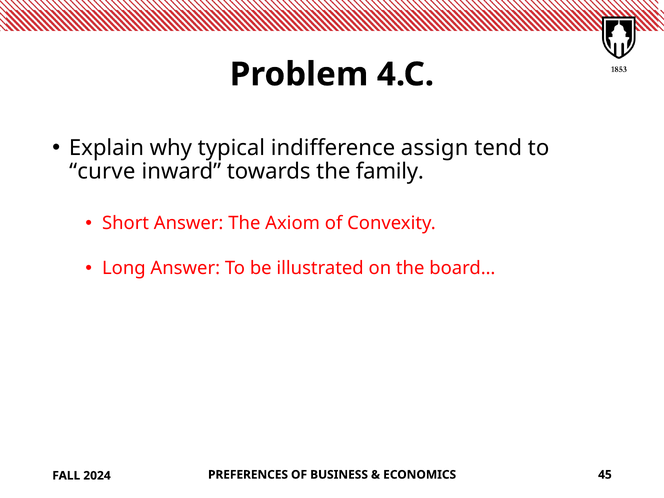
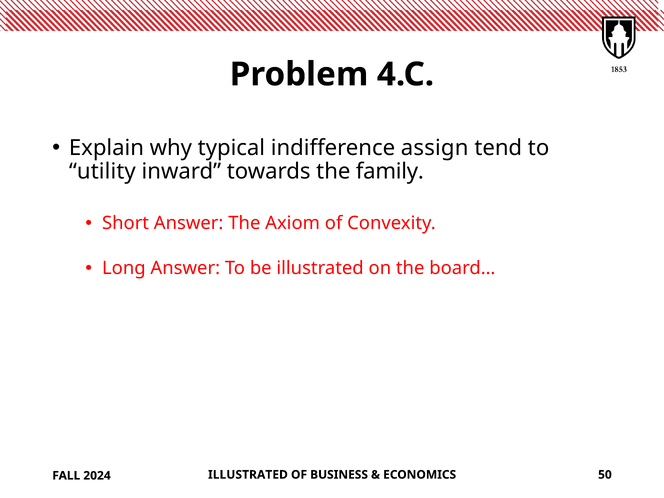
curve: curve -> utility (102, 172)
PREFERENCES: PREFERENCES -> ILLUSTRATED (248, 475)
45: 45 -> 50 (605, 475)
